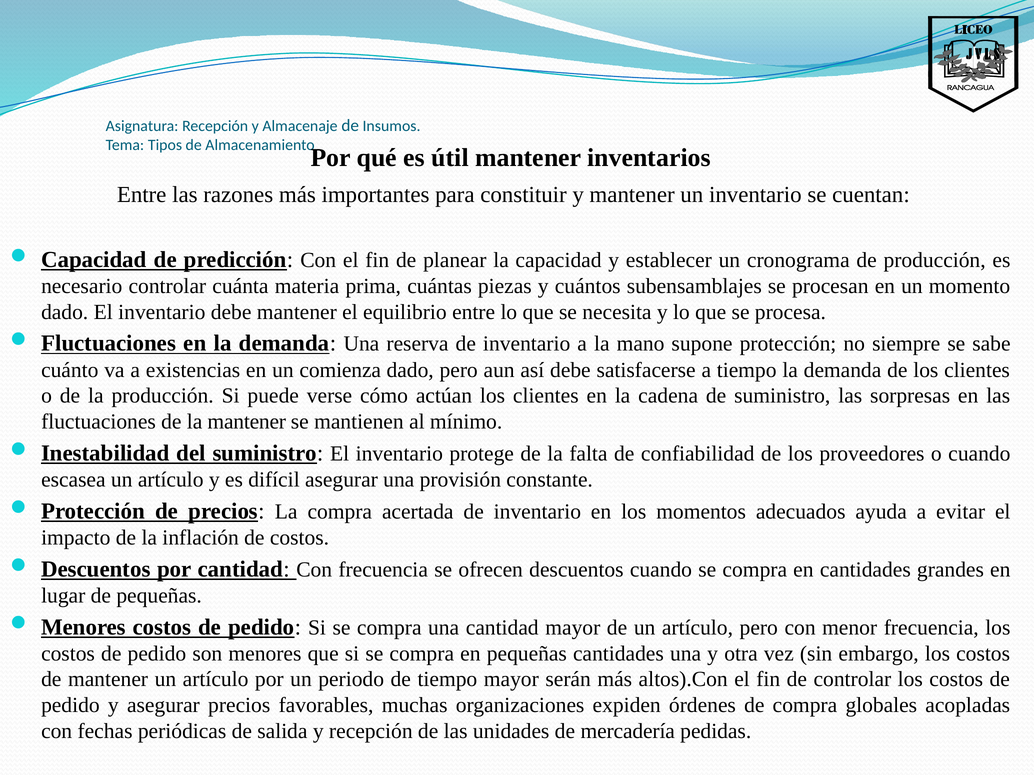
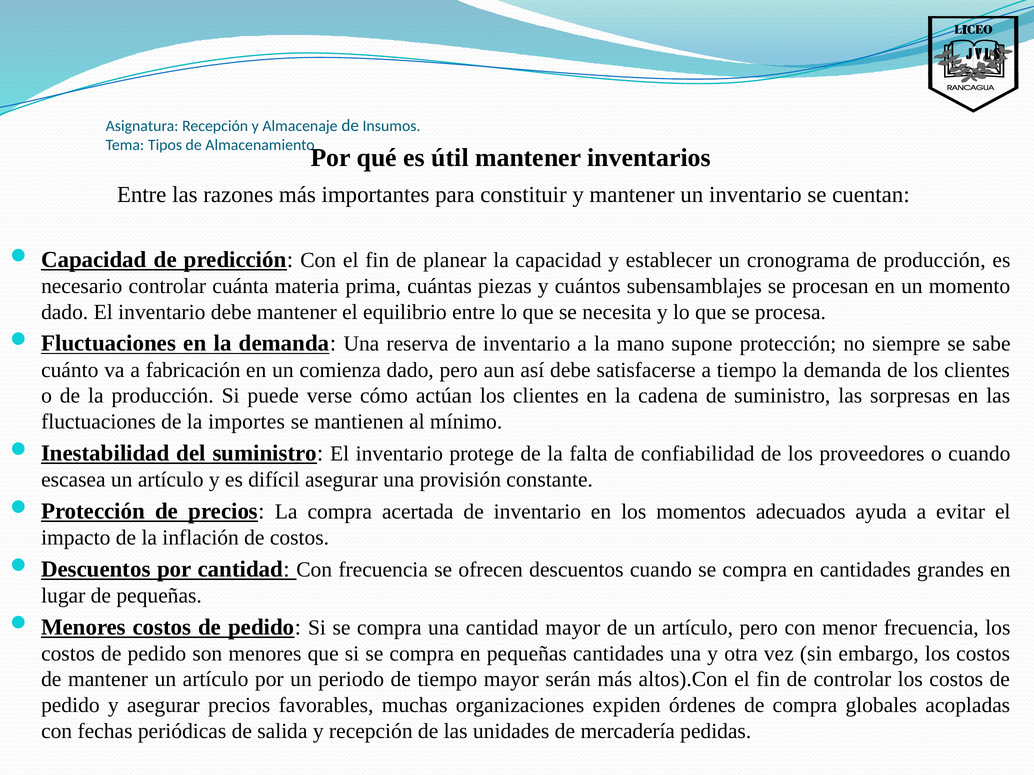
existencias: existencias -> fabricación (193, 370)
la mantener: mantener -> importes (247, 422)
